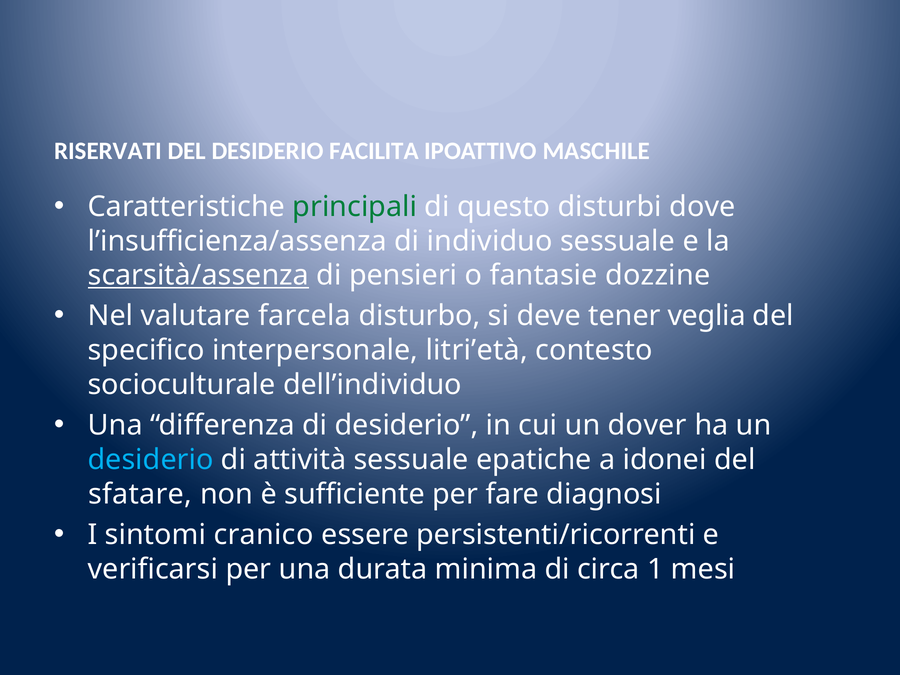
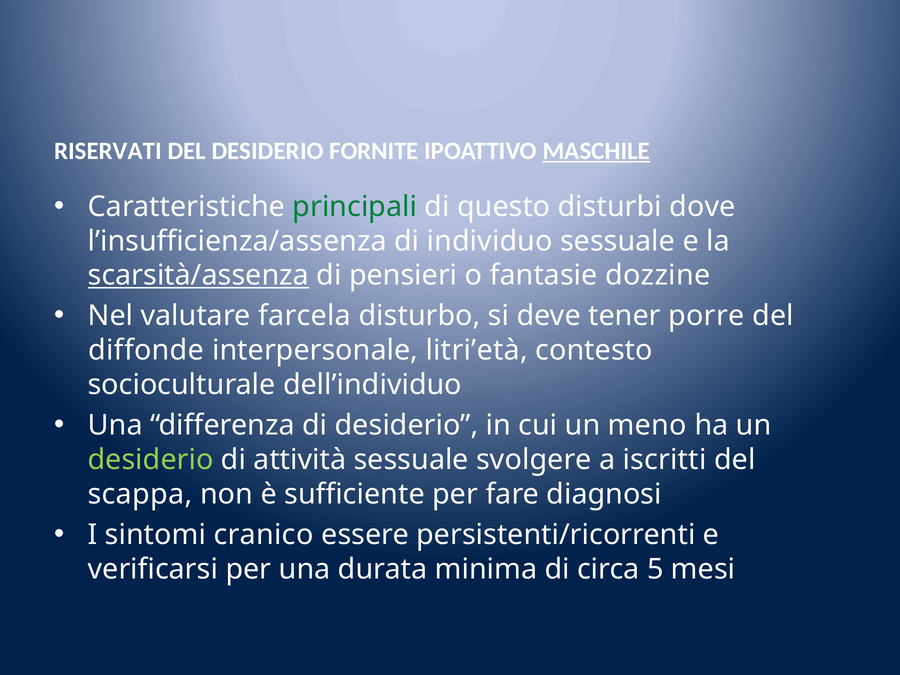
FACILITA: FACILITA -> FORNITE (374, 151)
MASCHILE underline: none -> present (596, 151)
veglia: veglia -> porre (706, 316)
specifico: specifico -> diffonde (146, 350)
dover: dover -> meno (647, 425)
desiderio colour: light blue -> light green (151, 460)
epatiche: epatiche -> svolgere (534, 460)
idonei: idonei -> iscritti (665, 460)
sfatare: sfatare -> scappa (140, 494)
1: 1 -> 5 (655, 569)
